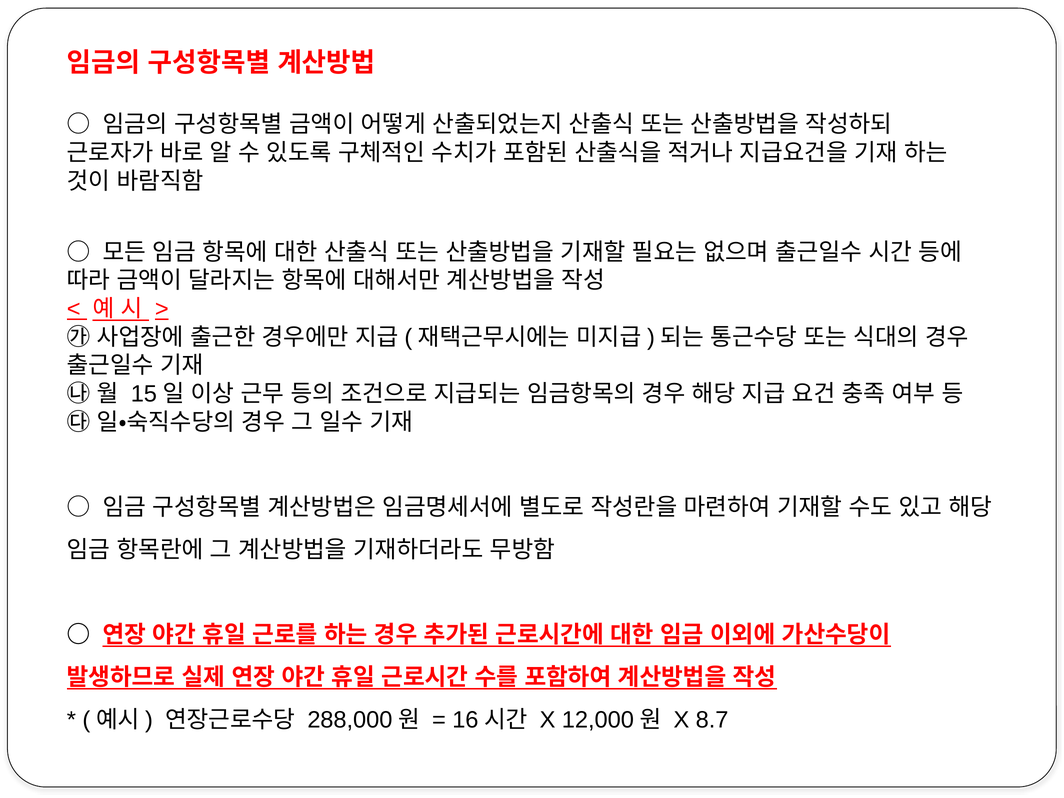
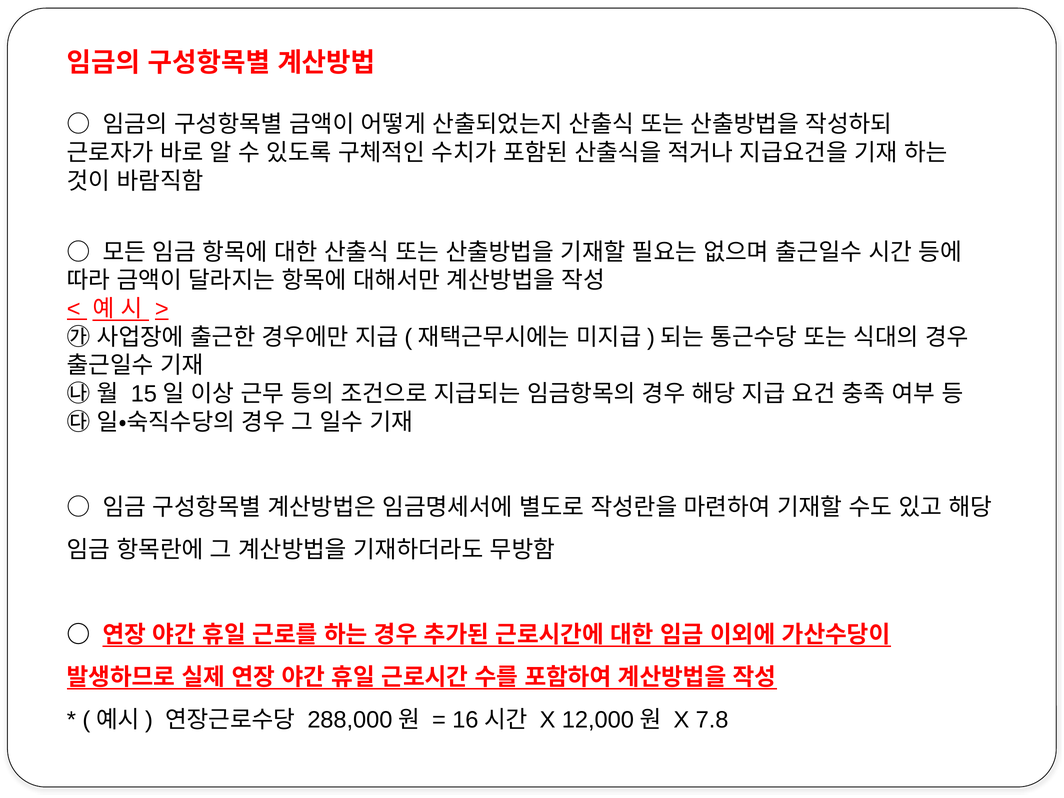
8.7: 8.7 -> 7.8 (712, 720)
